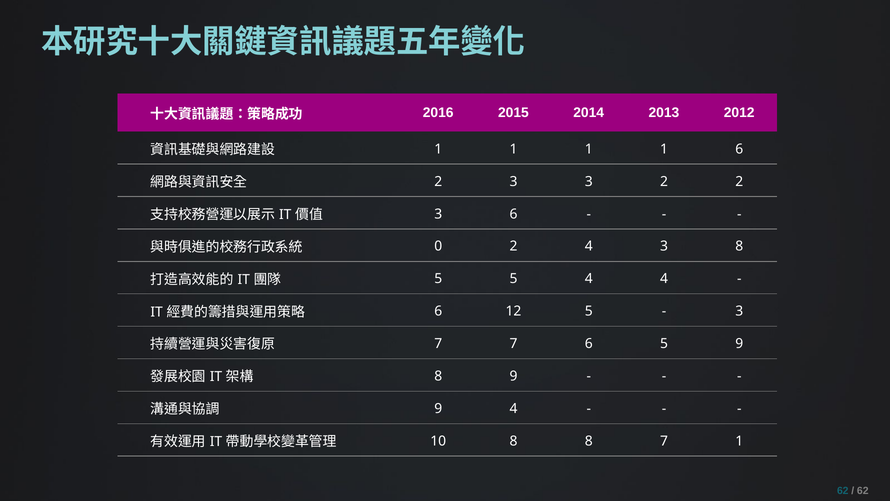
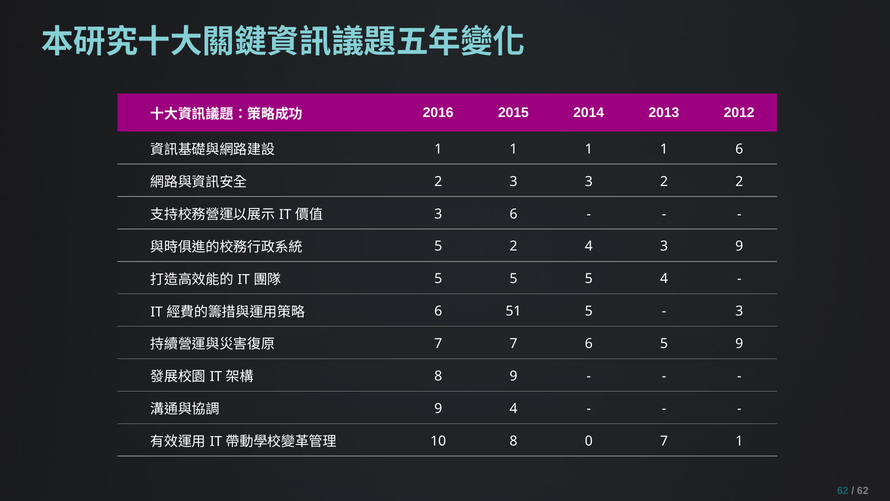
0: 0 -> 5 (438, 246)
3 8: 8 -> 9 (739, 246)
5 5 4: 4 -> 5 (589, 279)
12: 12 -> 51 (513, 311)
8 8: 8 -> 0 (589, 441)
